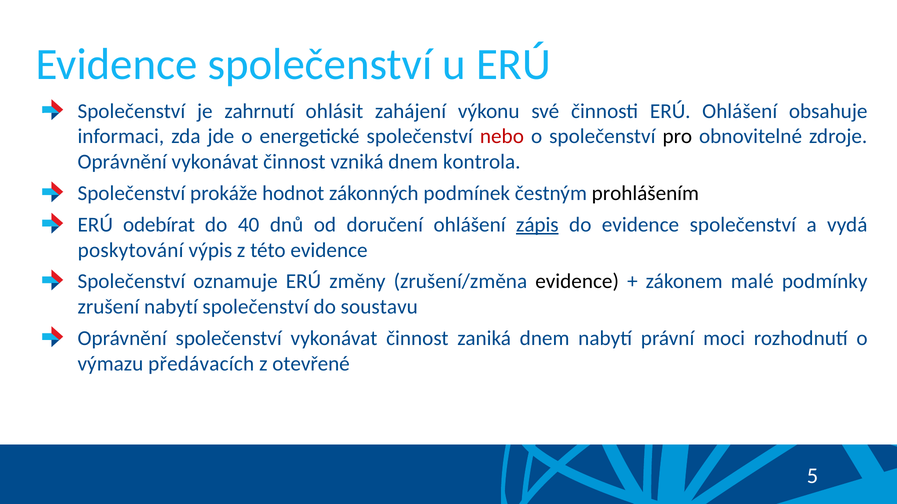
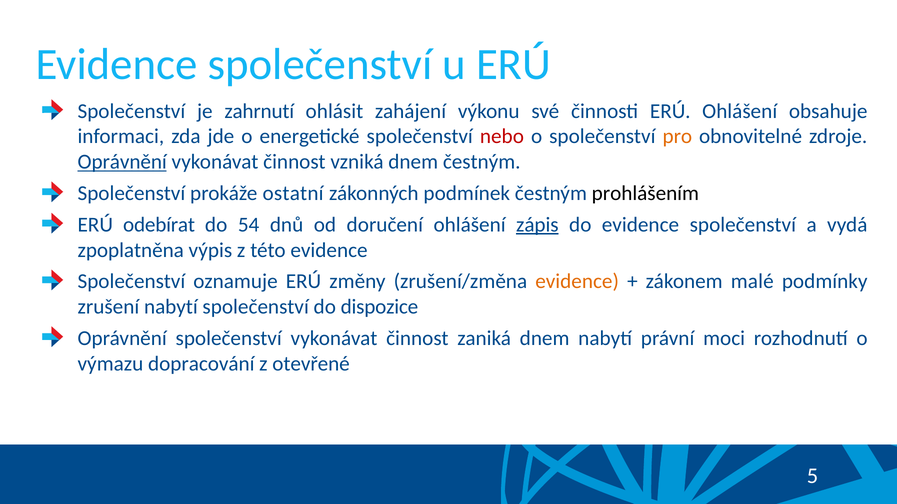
pro colour: black -> orange (677, 137)
Oprávnění underline: none -> present (122, 162)
dnem kontrola: kontrola -> čestným (482, 162)
hodnot: hodnot -> ostatní (293, 193)
40: 40 -> 54 (249, 225)
poskytování: poskytování -> zpoplatněna (131, 250)
evidence colour: black -> orange (577, 282)
soustavu: soustavu -> dispozice (379, 307)
předávacích: předávacích -> dopracování (201, 364)
